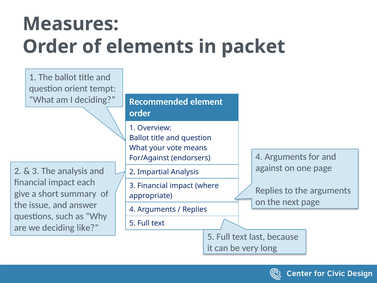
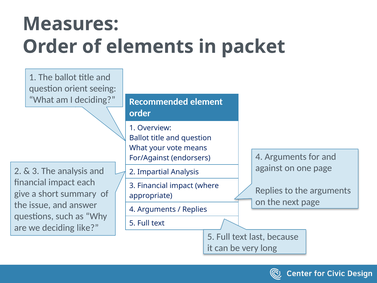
tempt: tempt -> seeing (103, 88)
